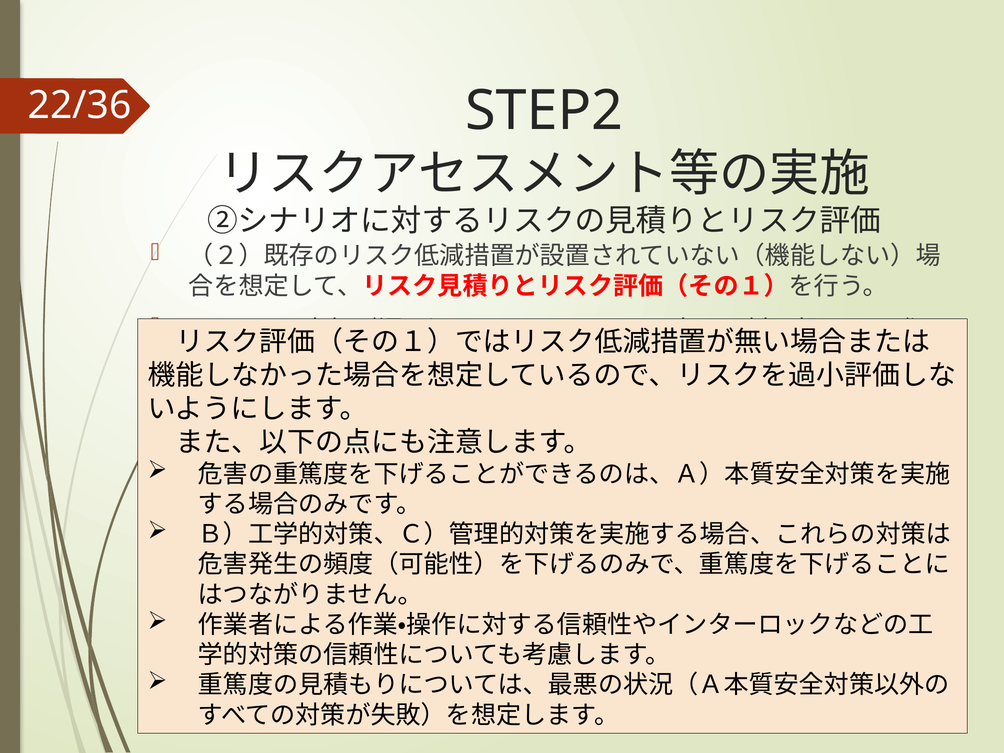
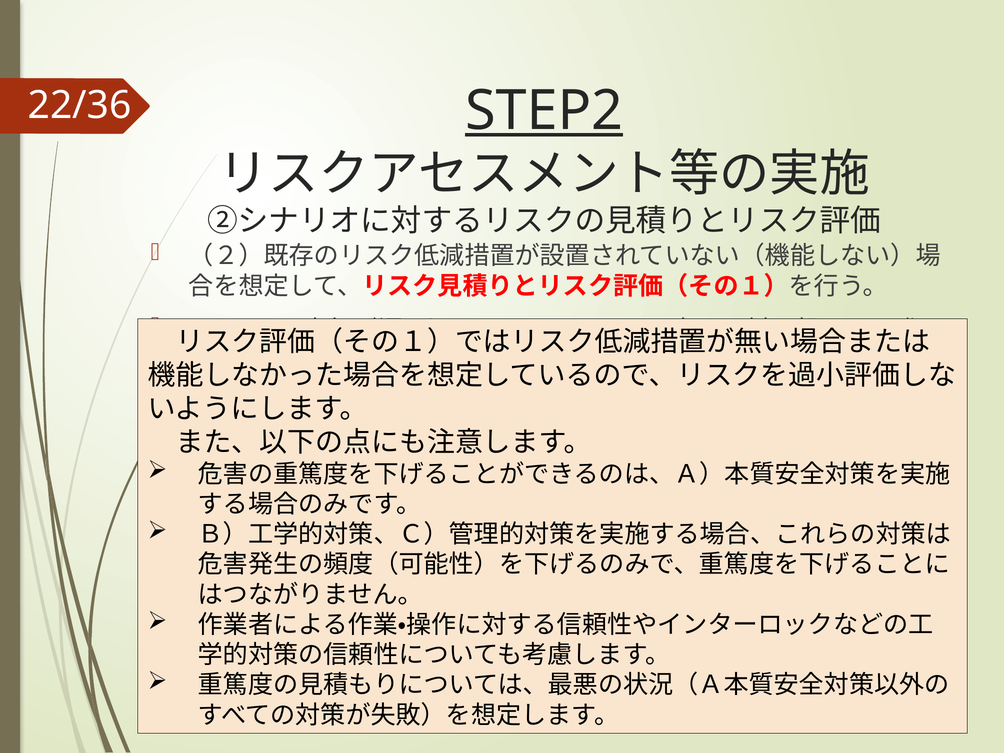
STEP2 underline: none -> present (544, 111)
